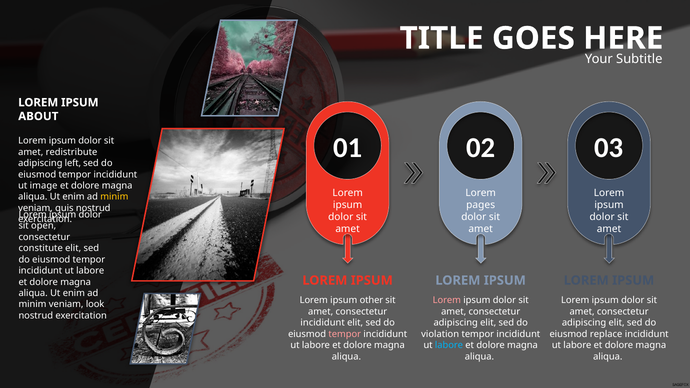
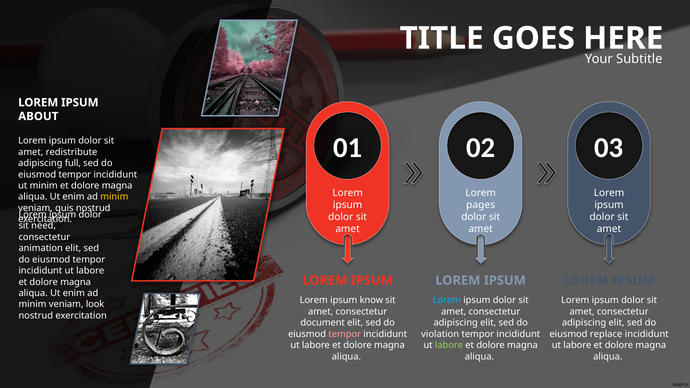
left: left -> full (73, 163)
ut image: image -> minim (44, 186)
open: open -> need (44, 226)
constitute: constitute -> animation (41, 248)
other: other -> know (371, 301)
Lorem colour: pink -> light blue (447, 301)
incididunt: incididunt -> document (323, 323)
labore colour: light blue -> light green (449, 345)
